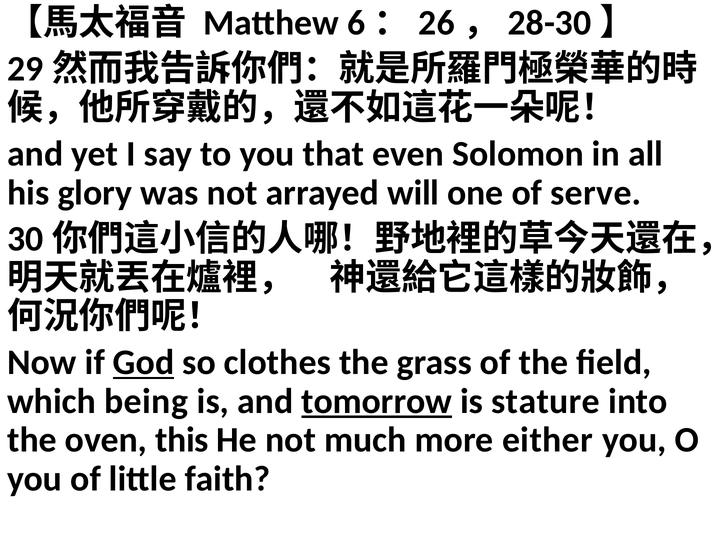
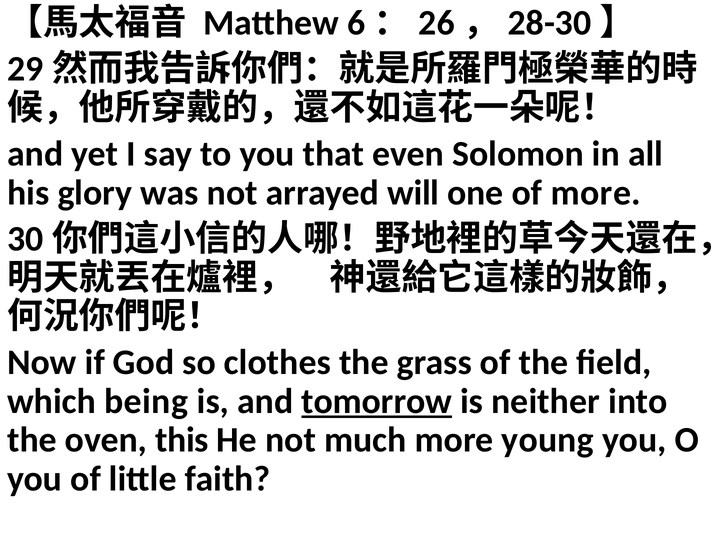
of serve: serve -> more (596, 193)
God underline: present -> none (144, 362)
stature: stature -> neither (546, 401)
either: either -> young (548, 440)
